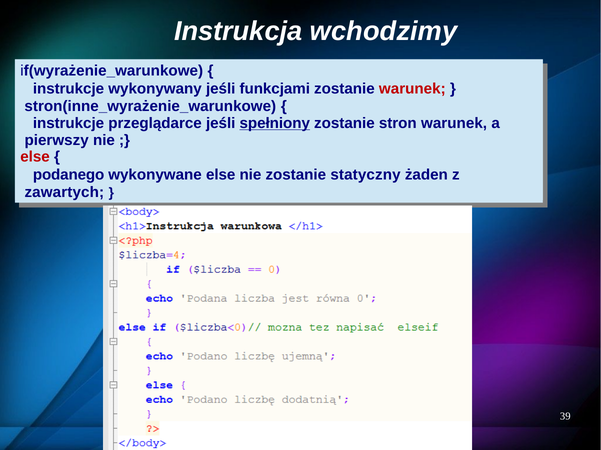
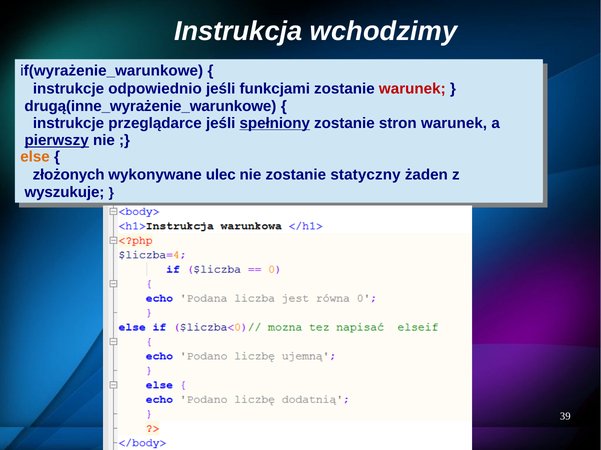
wykonywany: wykonywany -> odpowiednio (155, 89)
stron(inne_wyrażenie_warunkowe: stron(inne_wyrażenie_warunkowe -> drugą(inne_wyrażenie_warunkowe (150, 106)
pierwszy underline: none -> present (57, 141)
else colour: red -> orange (35, 157)
podanego: podanego -> złożonych (69, 175)
wykonywane else: else -> ulec (221, 175)
zawartych: zawartych -> wyszukuje (64, 192)
